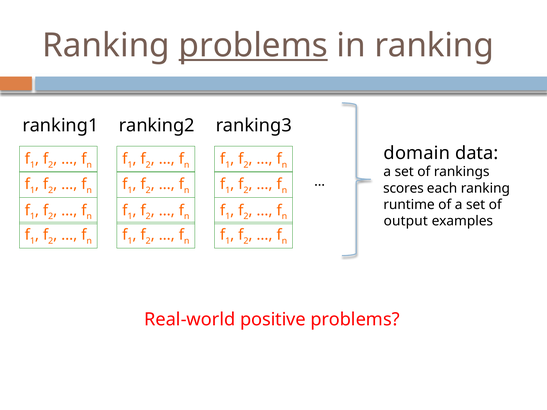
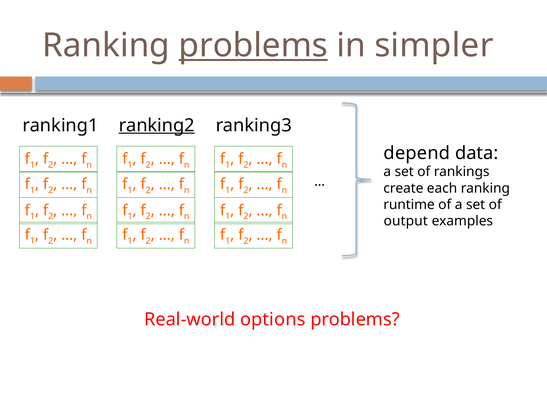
in ranking: ranking -> simpler (434, 46)
ranking2 underline: none -> present (157, 125)
domain: domain -> depend (417, 153)
scores: scores -> create (403, 188)
positive: positive -> options (273, 320)
